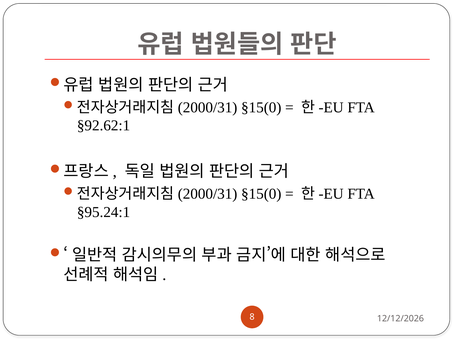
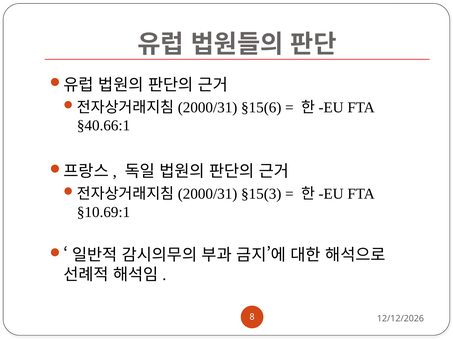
§15(0: §15(0 -> §15(6 (261, 107)
§92.62:1: §92.62:1 -> §40.66:1 (104, 125)
§15(0: §15(0 -> §15(3 (261, 194)
§95.24:1: §95.24:1 -> §10.69:1 (104, 212)
